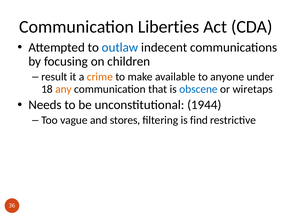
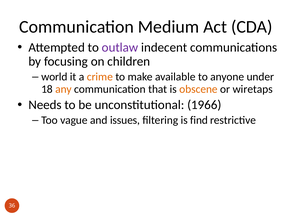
Liberties: Liberties -> Medium (169, 27)
outlaw colour: blue -> purple (120, 47)
result: result -> world (54, 77)
obscene colour: blue -> orange (198, 89)
1944: 1944 -> 1966 (204, 105)
stores: stores -> issues (125, 120)
